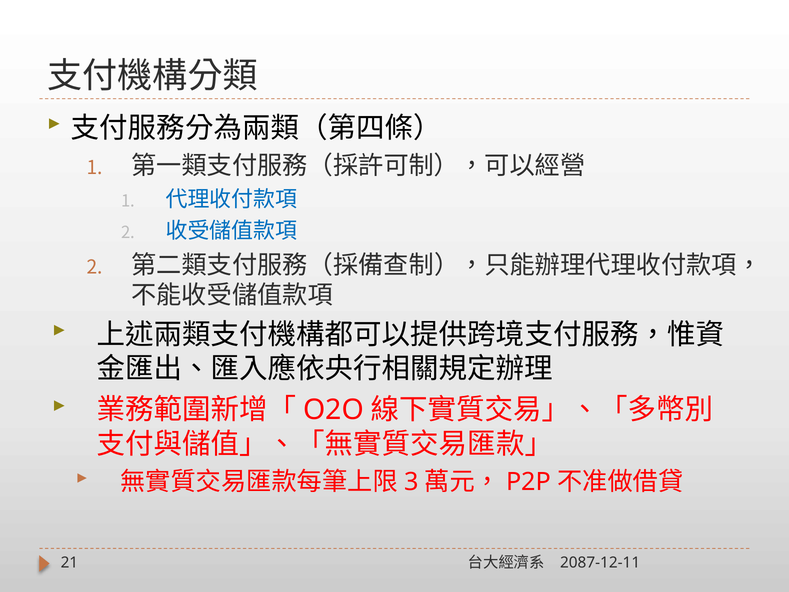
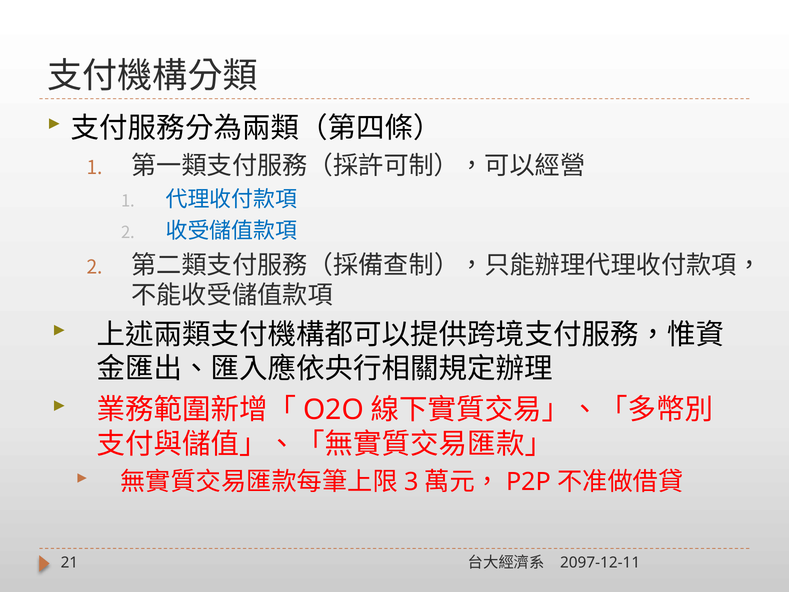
2087-12-11: 2087-12-11 -> 2097-12-11 (600, 563)
